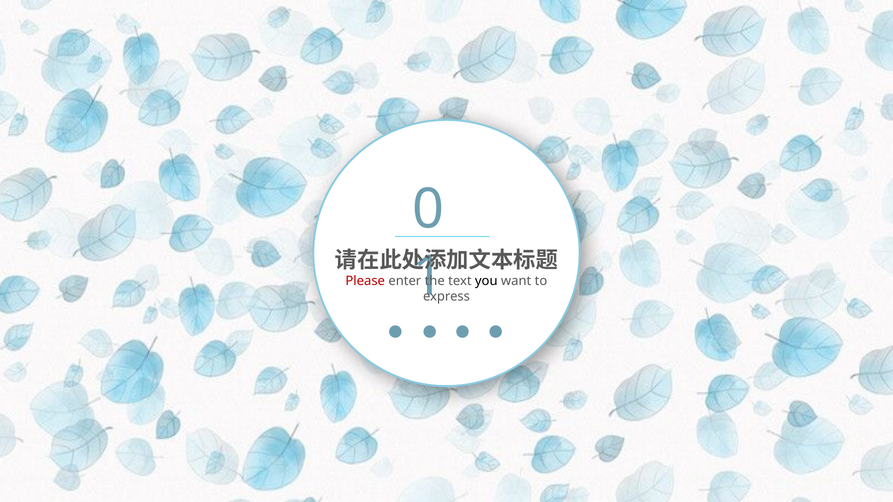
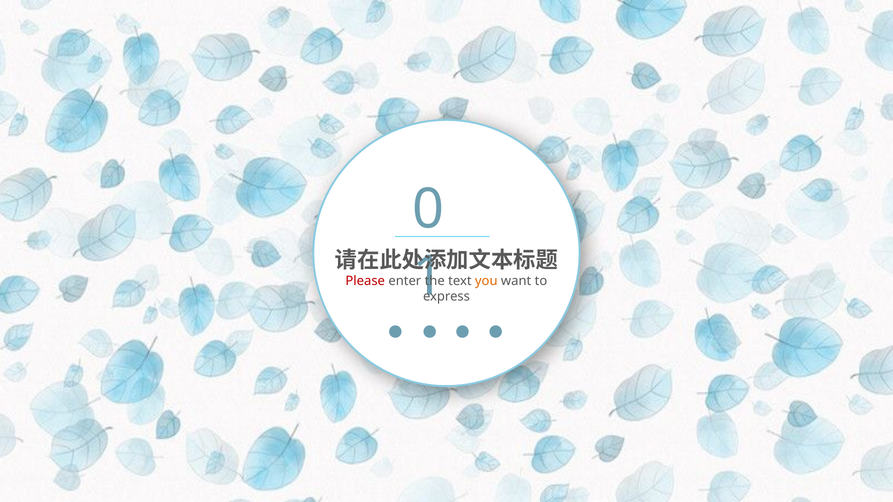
you colour: black -> orange (486, 281)
